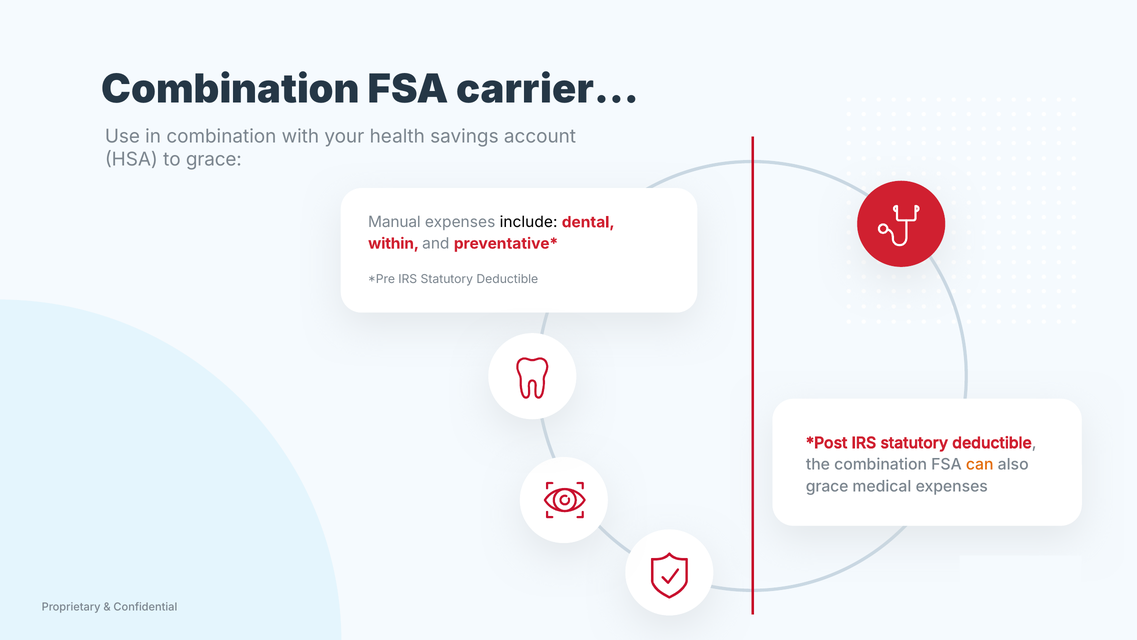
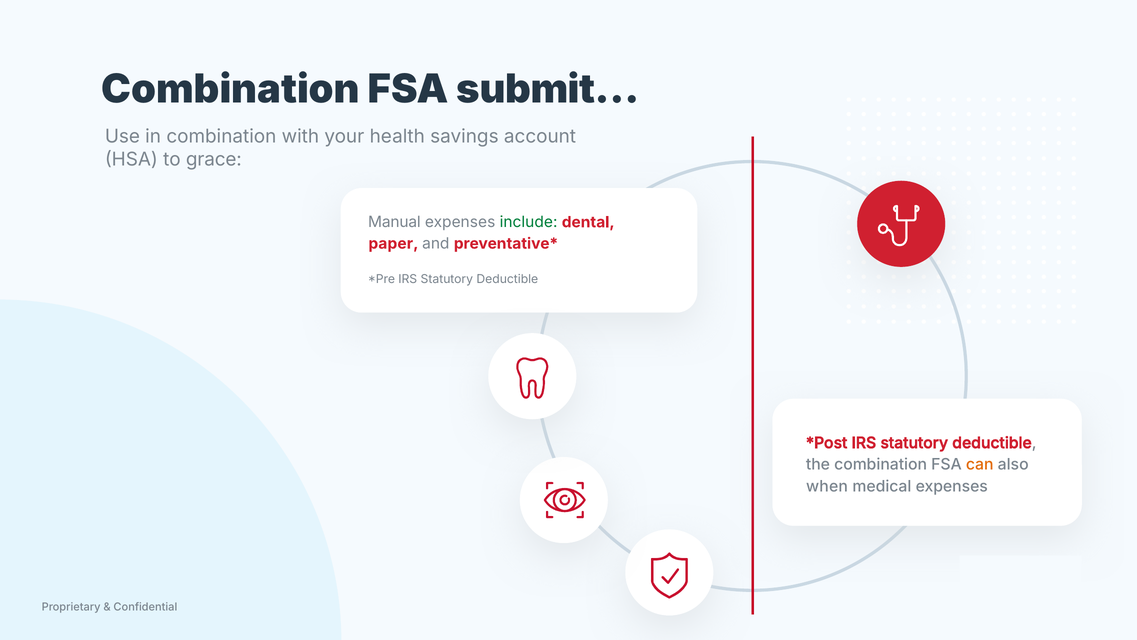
carrier…: carrier… -> submit… (548, 90)
include colour: black -> green (529, 222)
within: within -> paper (393, 243)
grace: grace -> when (827, 486)
